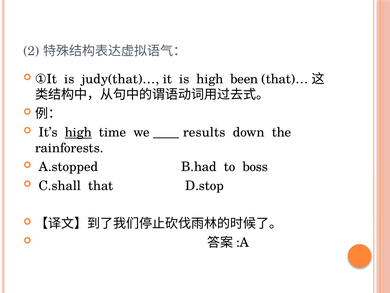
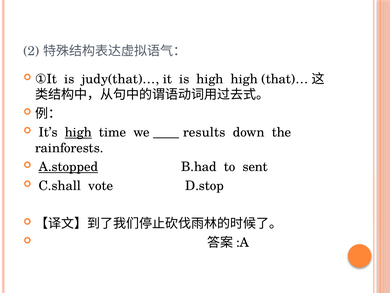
high been: been -> high (244, 79)
A.stopped underline: none -> present (68, 167)
boss: boss -> sent (255, 167)
that: that -> vote (101, 186)
